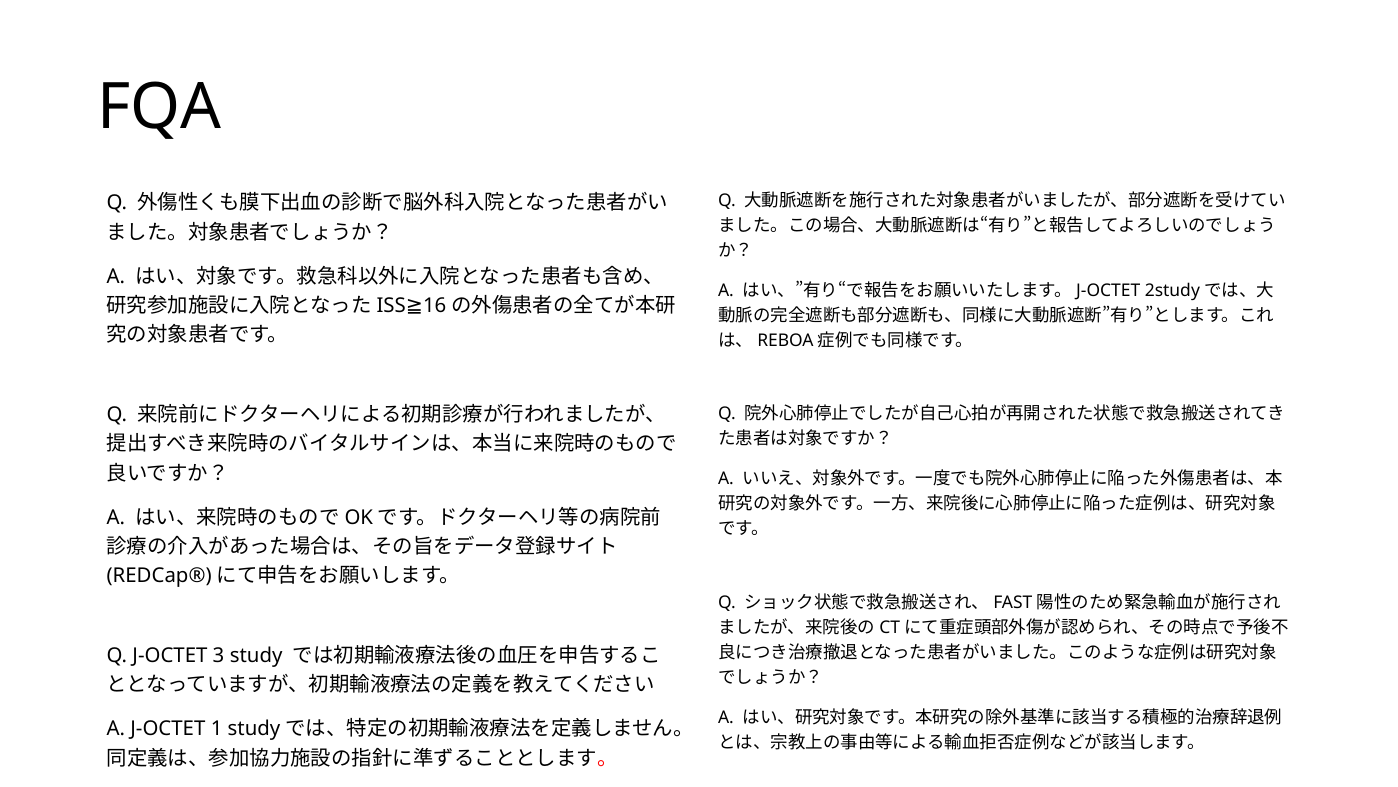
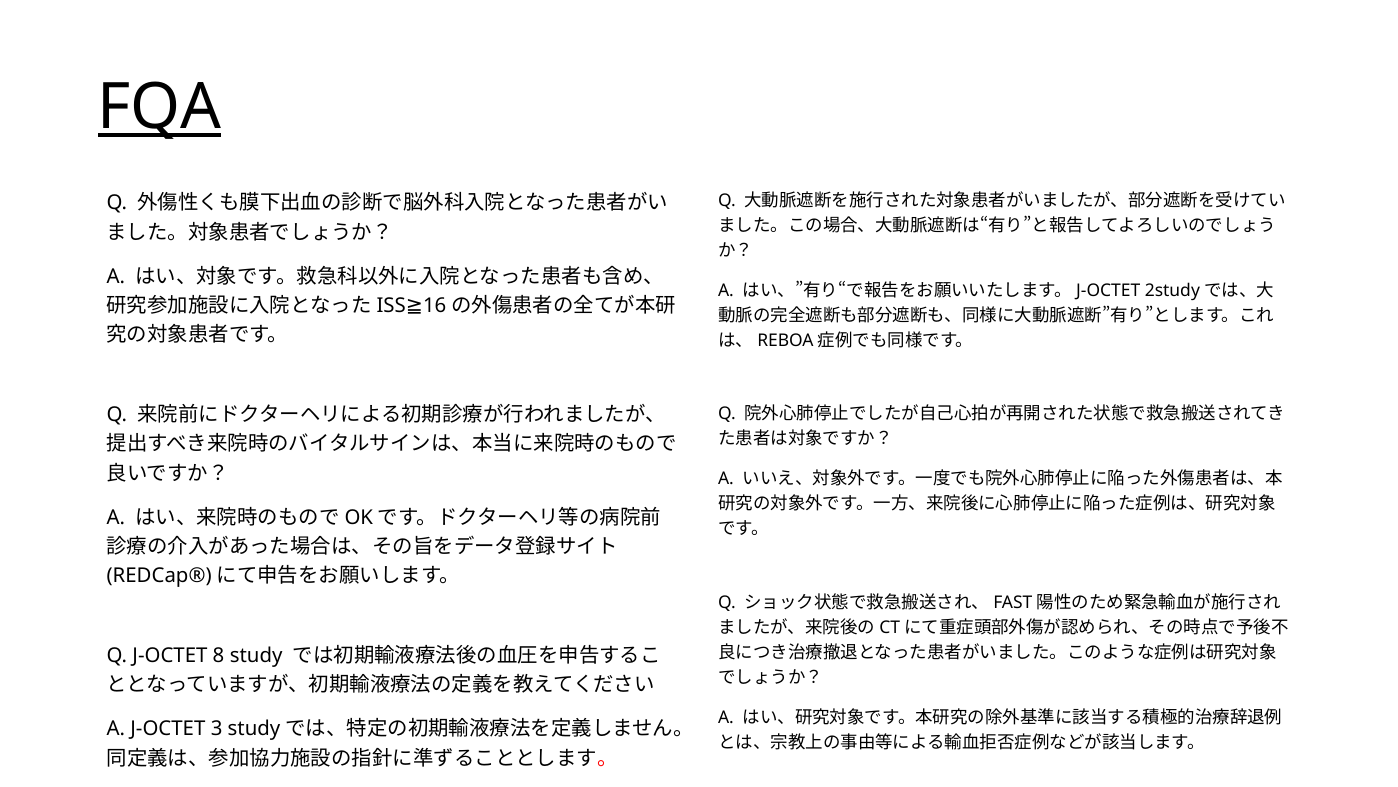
FQA underline: none -> present (160, 107)
3: 3 -> 8 (219, 655)
1: 1 -> 3 (217, 728)
